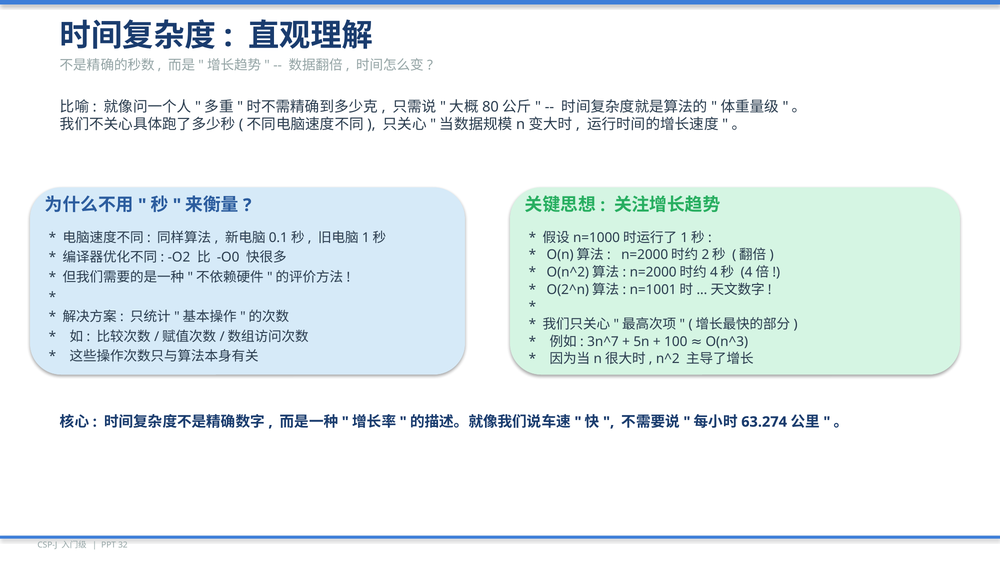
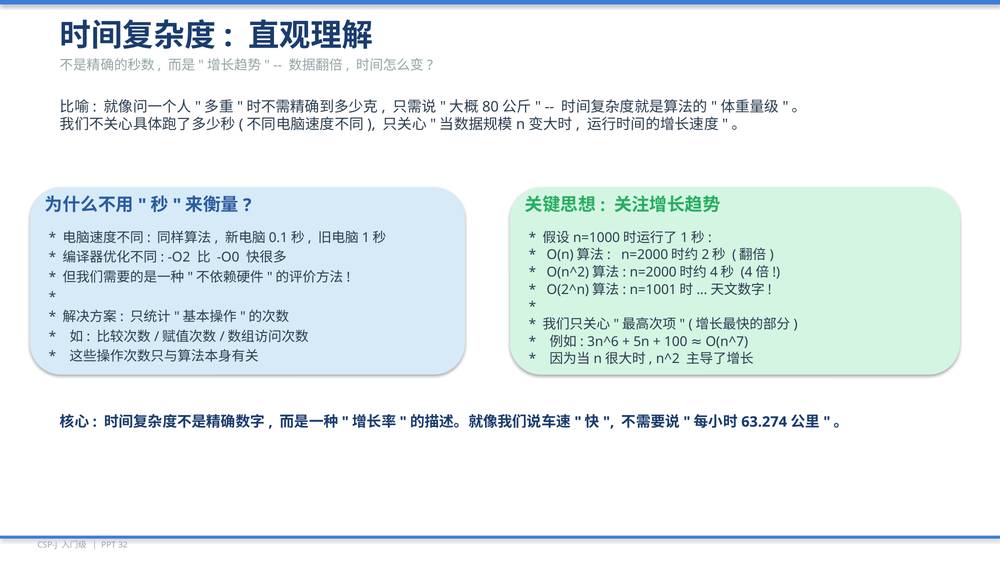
3n^7: 3n^7 -> 3n^6 (603, 342)
O(n^3: O(n^3 -> O(n^7 (727, 342)
